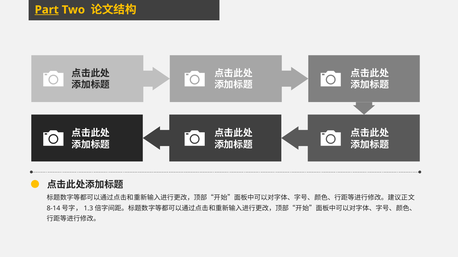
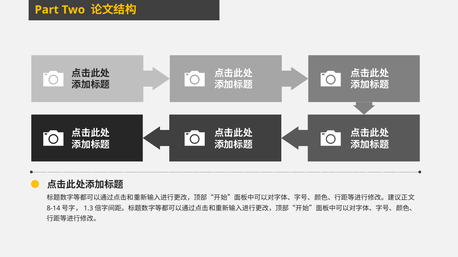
Part underline: present -> none (47, 10)
